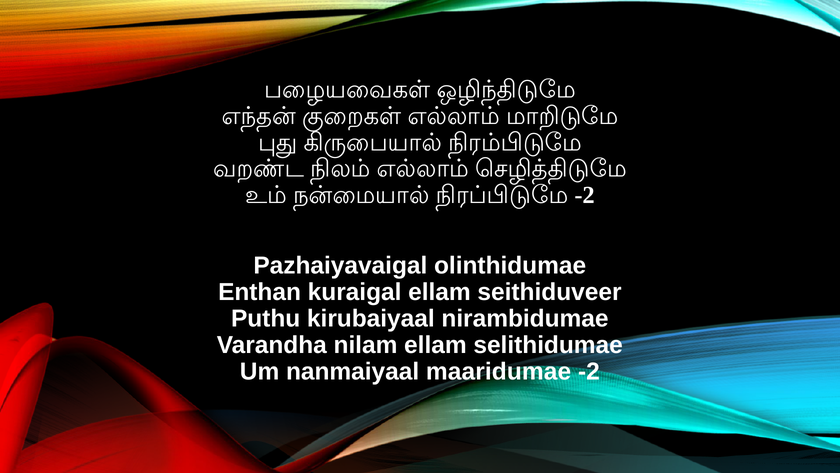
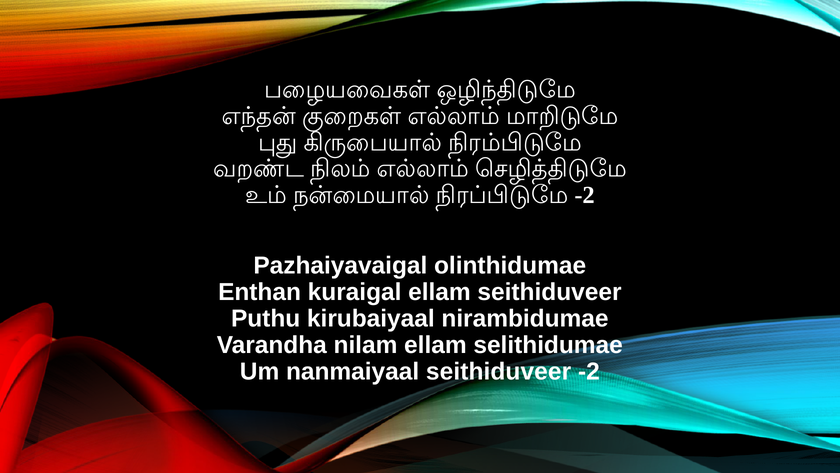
nanmaiyaal maaridumae: maaridumae -> seithiduveer (499, 371)
